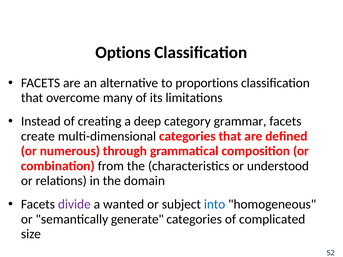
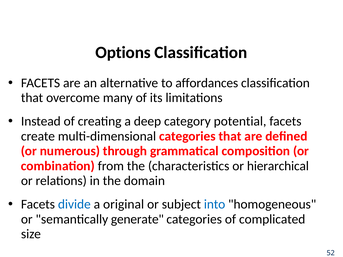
proportions: proportions -> affordances (207, 83)
grammar: grammar -> potential (240, 121)
understood: understood -> hierarchical (278, 166)
divide colour: purple -> blue (74, 204)
wanted: wanted -> original (124, 204)
